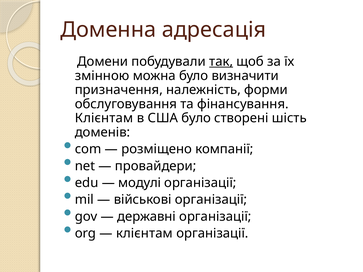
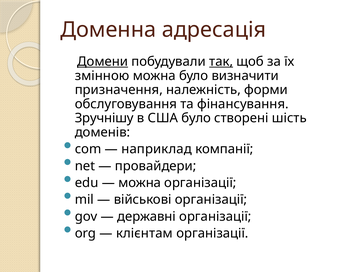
Домени underline: none -> present (103, 62)
Клієнтам: Клієнтам -> Зручнішу (104, 118)
розміщено: розміщено -> наприклад (157, 149)
модулі: модулі -> можна (140, 183)
